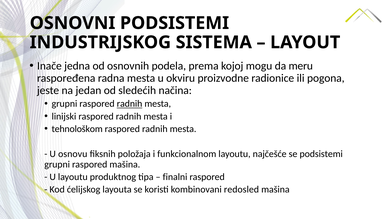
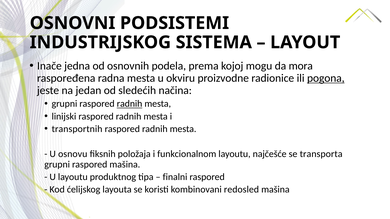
meru: meru -> mora (301, 66)
pogona underline: none -> present (326, 78)
tehnološkom: tehnološkom -> transportnih (77, 129)
se podsistemi: podsistemi -> transporta (321, 154)
